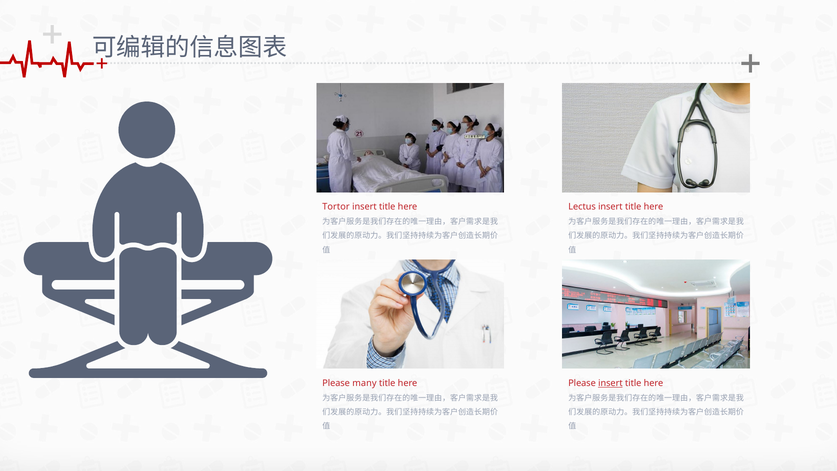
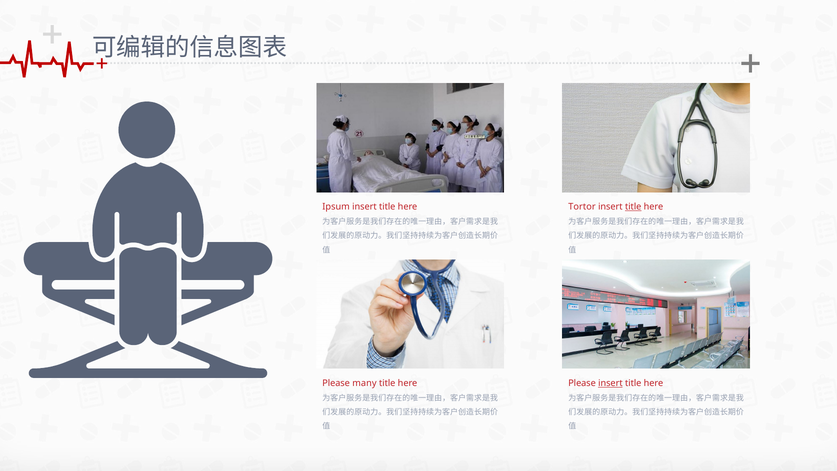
Tortor: Tortor -> Ipsum (336, 207)
Lectus: Lectus -> Tortor (582, 207)
title underline: none -> present (633, 207)
